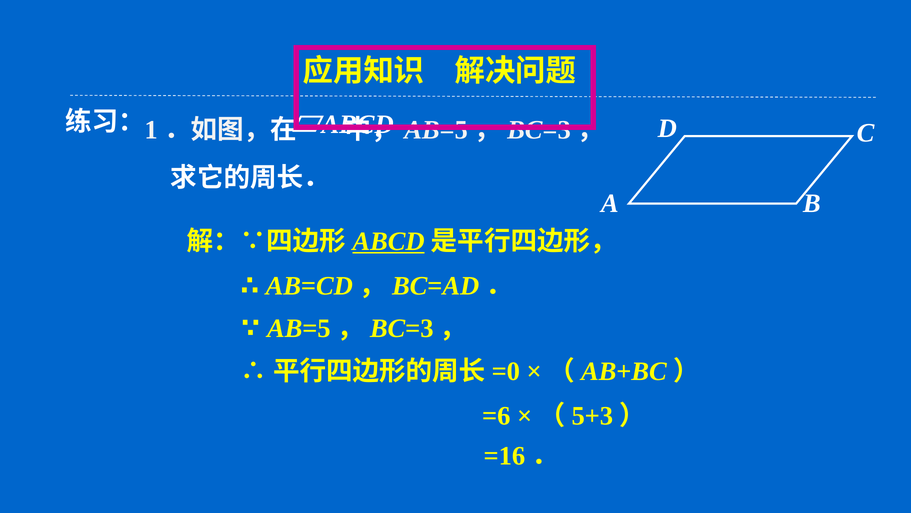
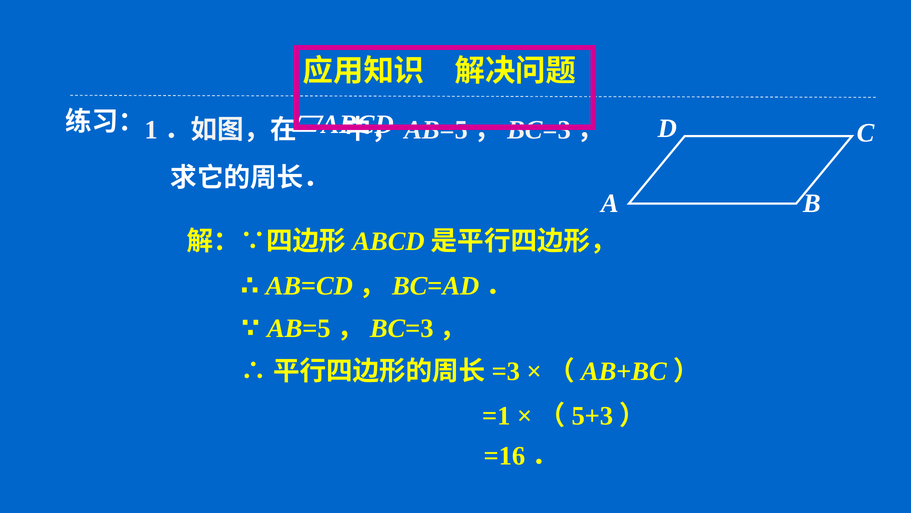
ABCD underline: present -> none (389, 241)
=0: =0 -> =3 (506, 371)
=6: =6 -> =1 (496, 416)
